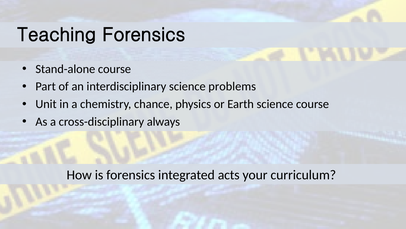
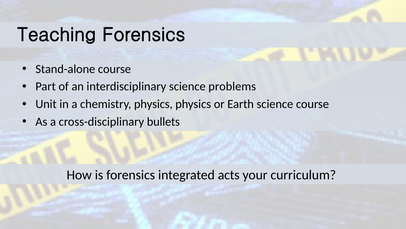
chemistry chance: chance -> physics (153, 104)
always: always -> bullets (163, 121)
